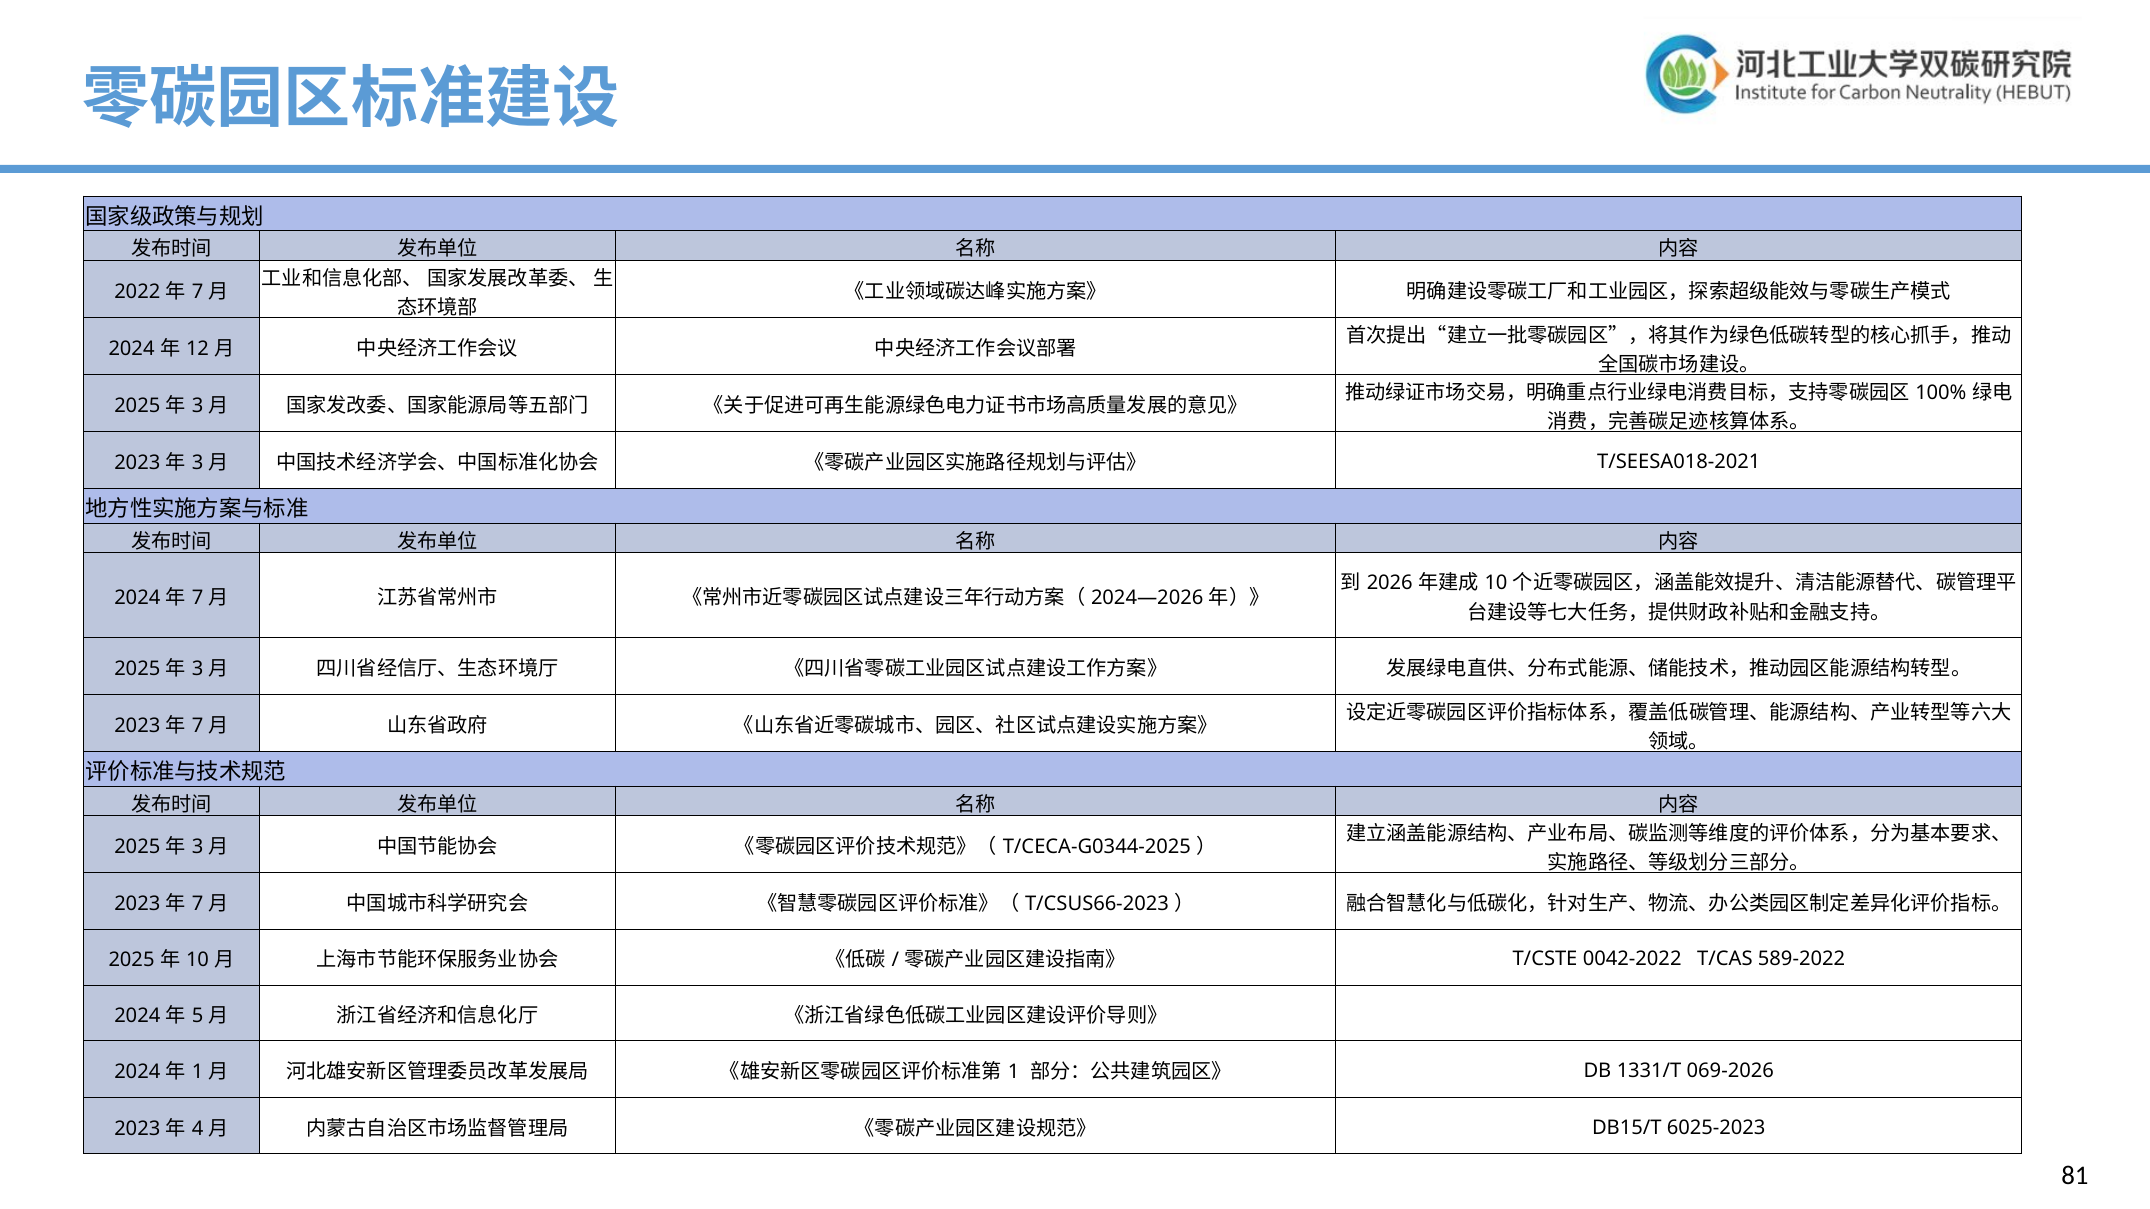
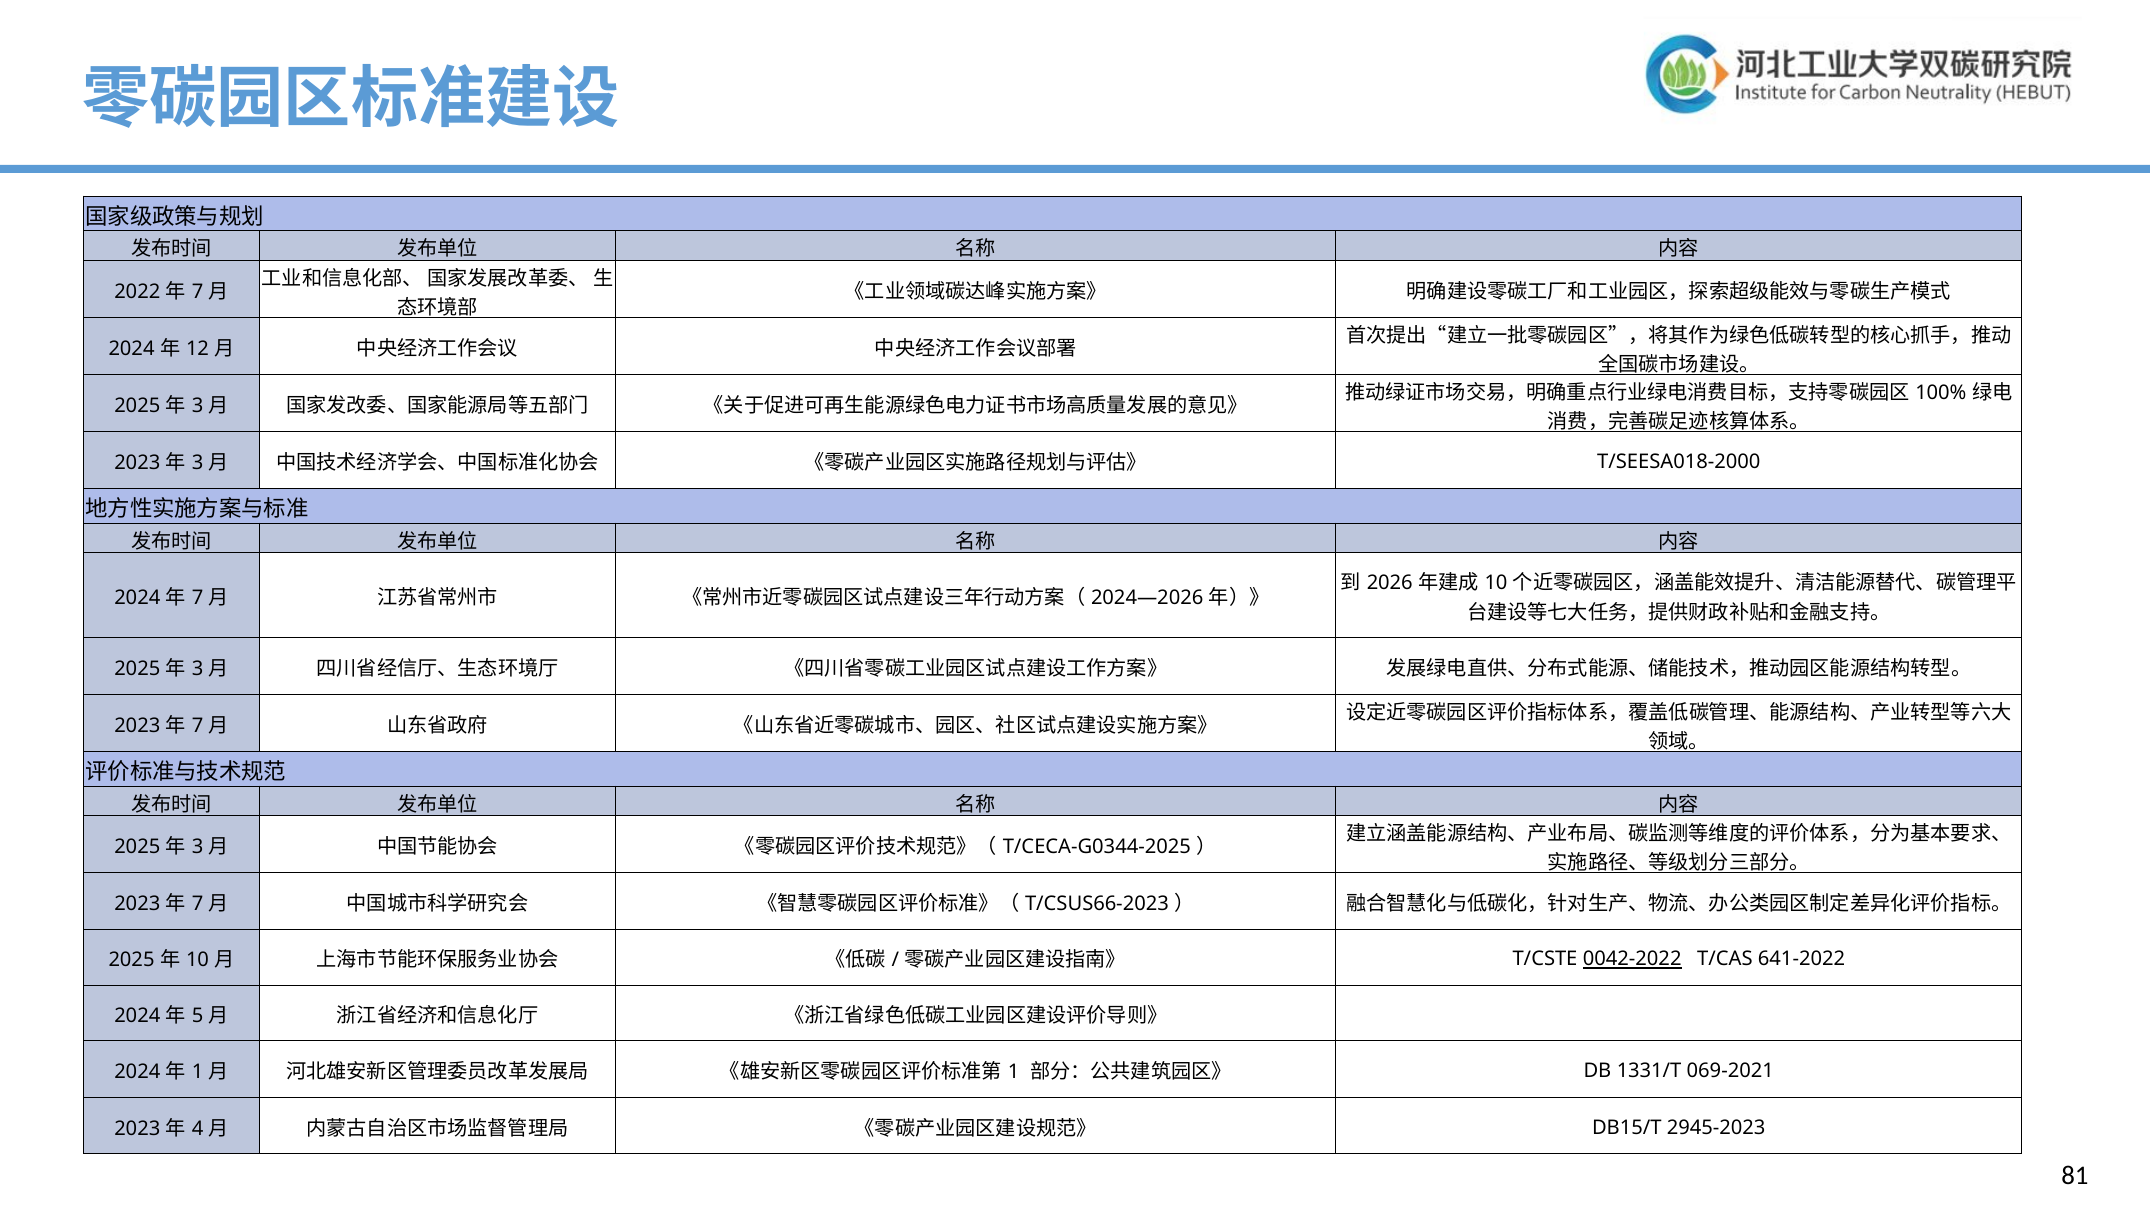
T/SEESA018-2021: T/SEESA018-2021 -> T/SEESA018-2000 (1679, 462)
0042-2022 underline: none -> present (1632, 960)
589-2022: 589-2022 -> 641-2022 (1802, 960)
069-2026: 069-2026 -> 069-2021 (1730, 1071)
6025-2023: 6025-2023 -> 2945-2023 (1716, 1128)
